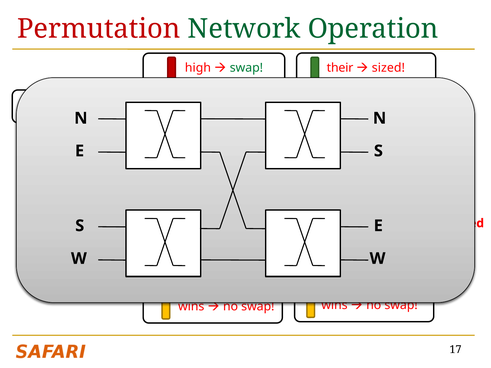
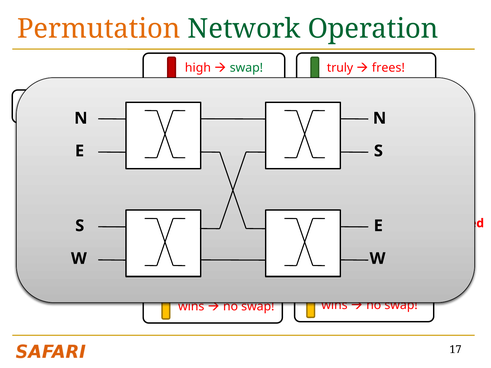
Permutation colour: red -> orange (99, 29)
their: their -> truly (340, 68)
sized: sized -> frees (388, 68)
